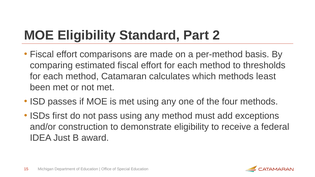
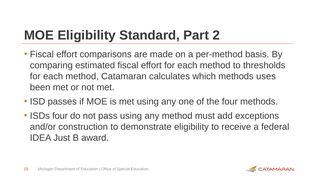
least: least -> uses (266, 76)
ISDs first: first -> four (60, 116)
